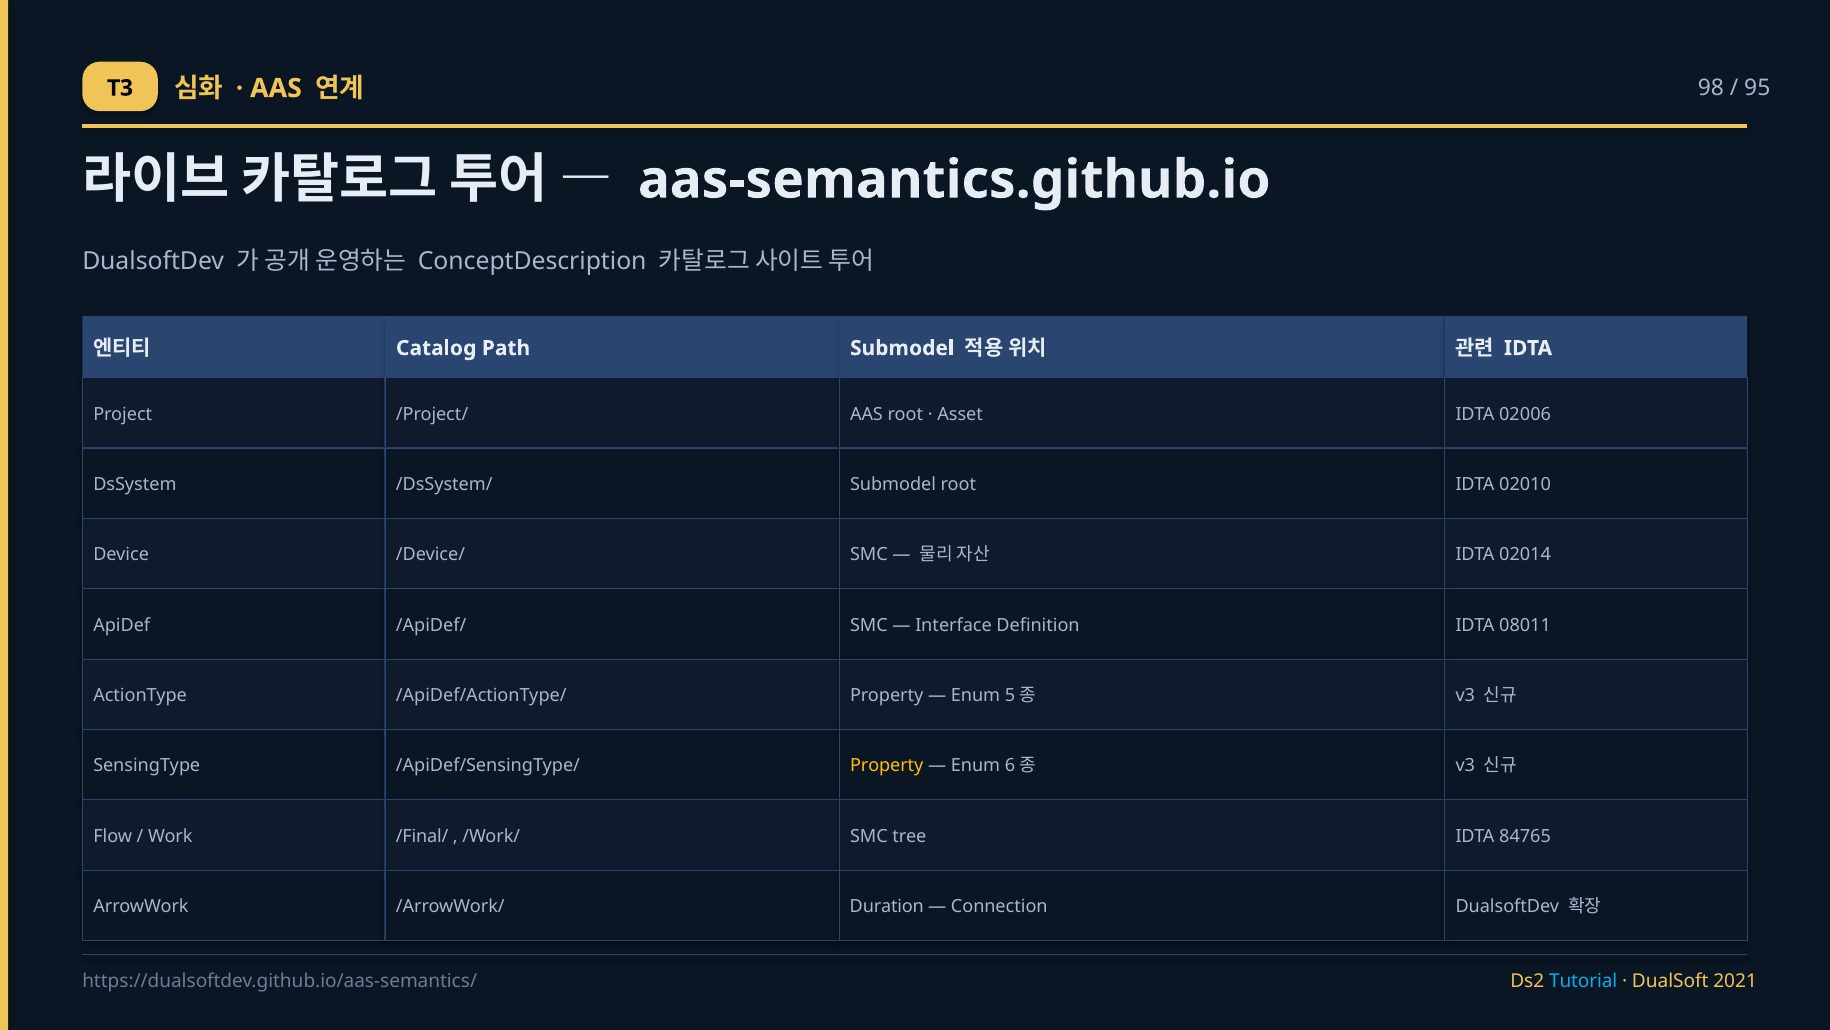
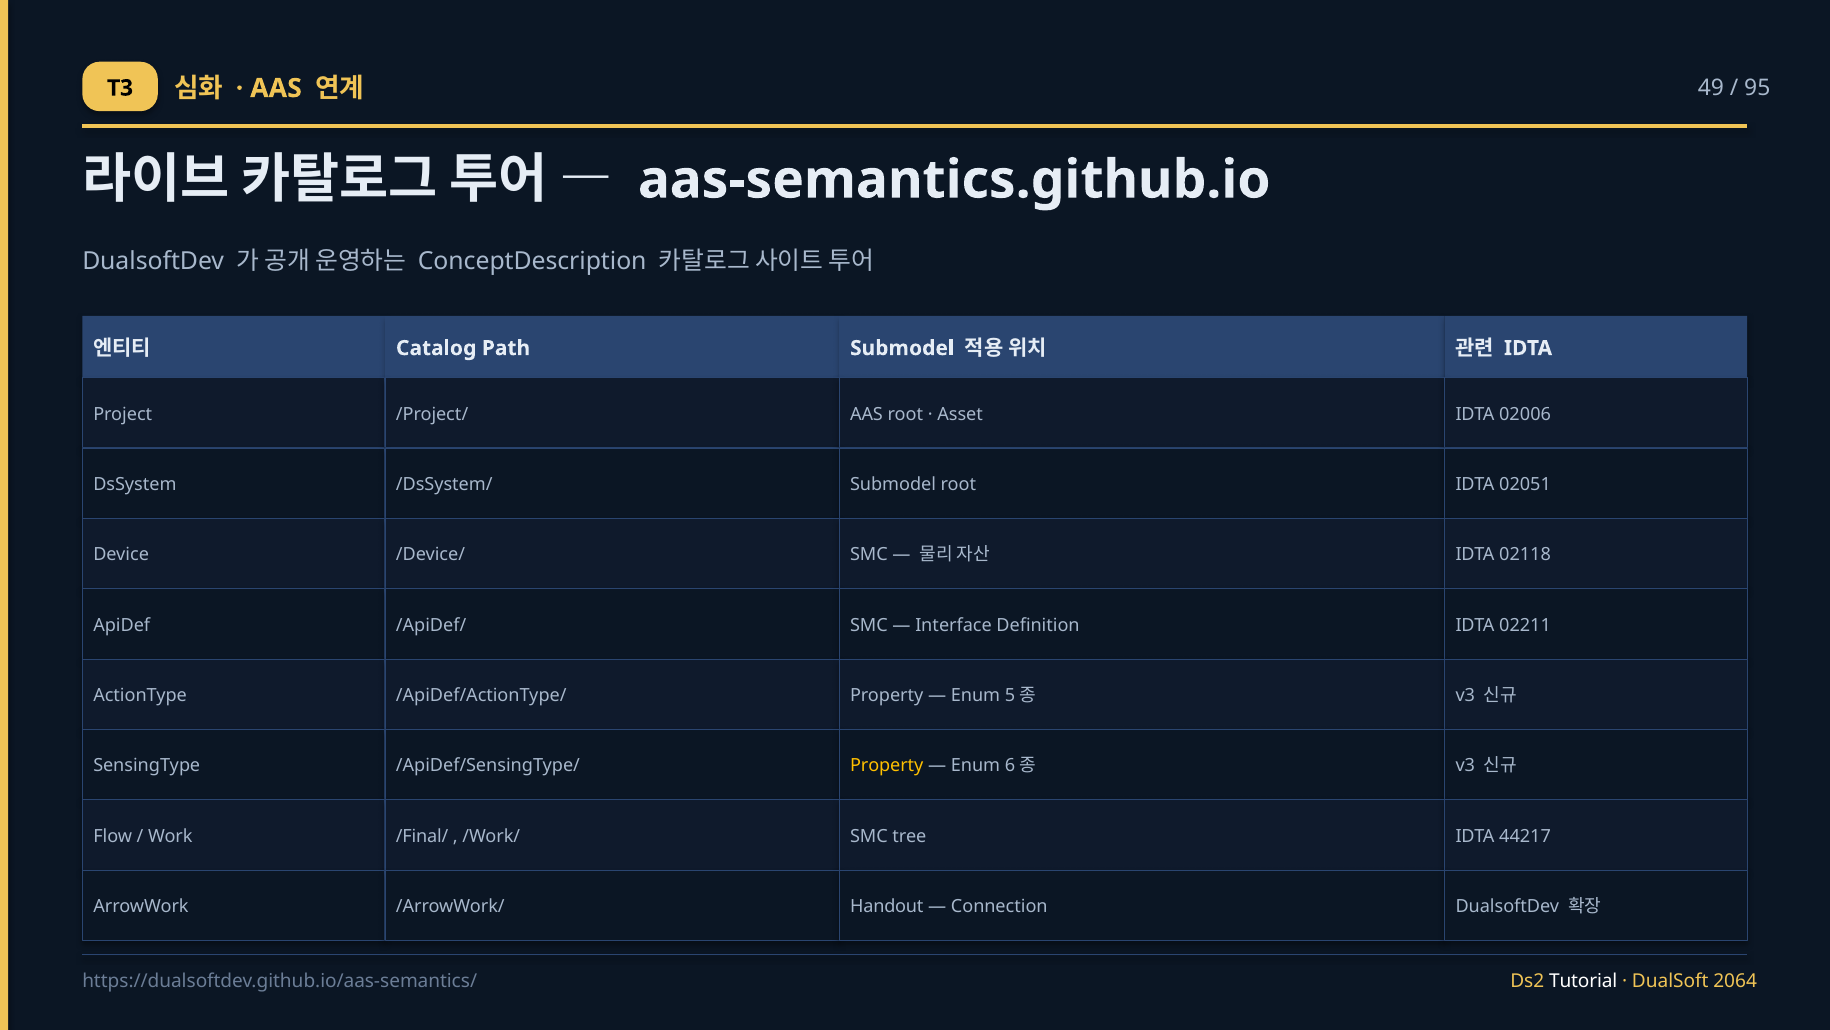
98: 98 -> 49 (1711, 88)
02010: 02010 -> 02051 (1525, 484)
02014: 02014 -> 02118 (1525, 555)
08011: 08011 -> 02211 (1525, 625)
84765: 84765 -> 44217 (1525, 836)
Duration: Duration -> Handout (887, 906)
Tutorial colour: light blue -> white (1583, 980)
2021: 2021 -> 2064 (1735, 980)
